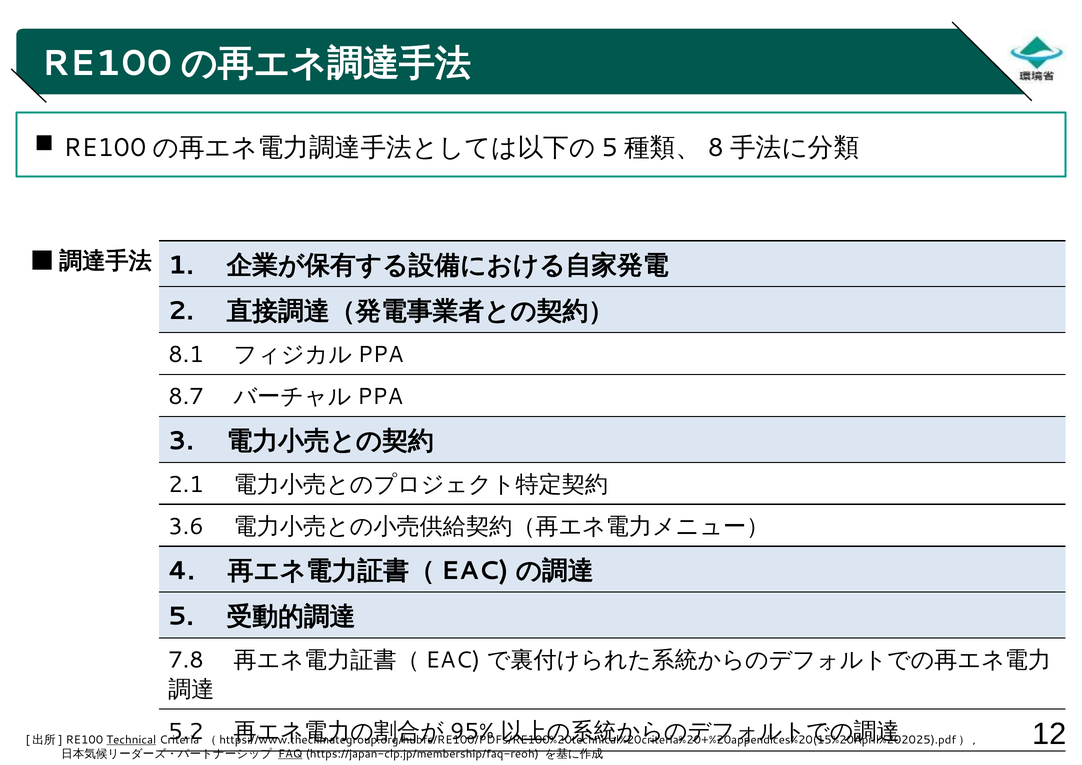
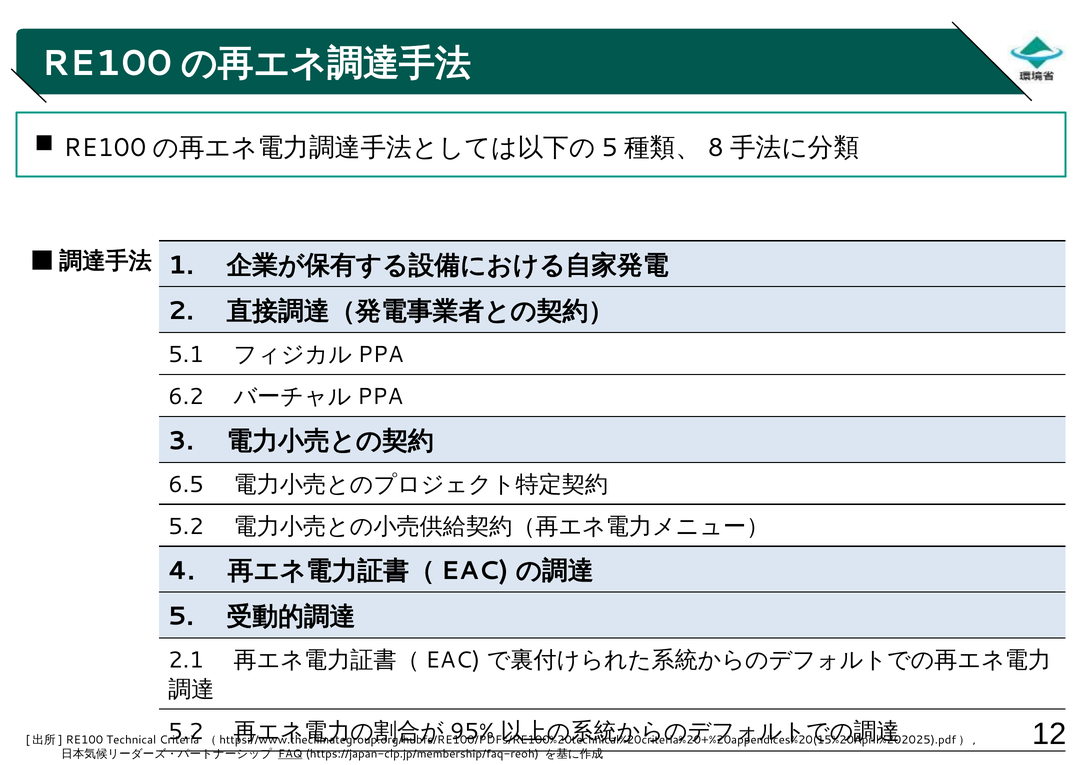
8.1: 8.1 -> 5.1 (186, 355)
8.7: 8.7 -> 6.2 (186, 397)
2.1: 2.1 -> 6.5 (186, 485)
3.6: 3.6 -> 5.2 (186, 527)
7.8: 7.8 -> 2.1 (186, 660)
Technical underline: present -> none (131, 740)
